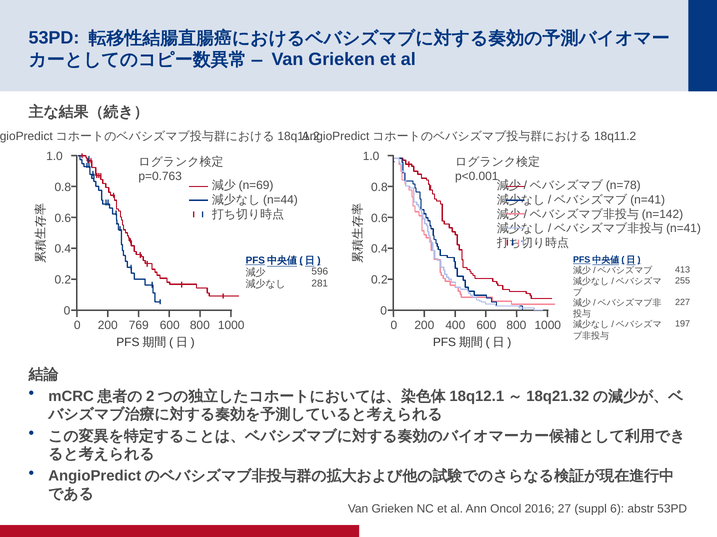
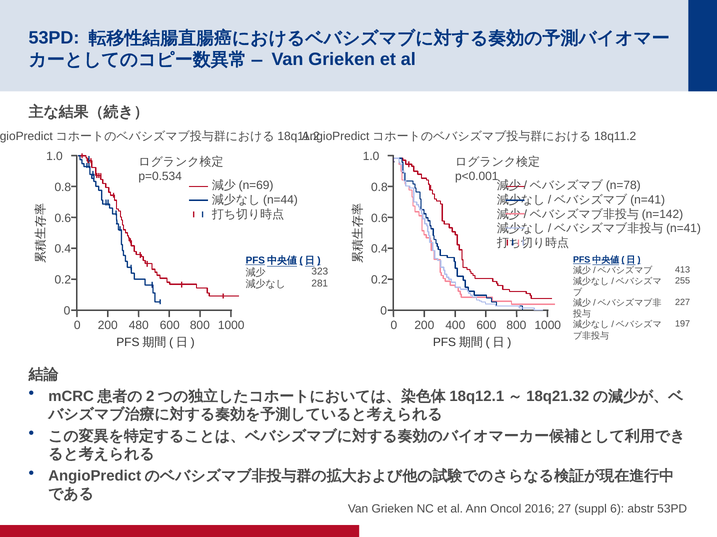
p=0.763: p=0.763 -> p=0.534 (160, 176)
596: 596 -> 323 (320, 272)
769: 769 -> 480 (139, 326)
